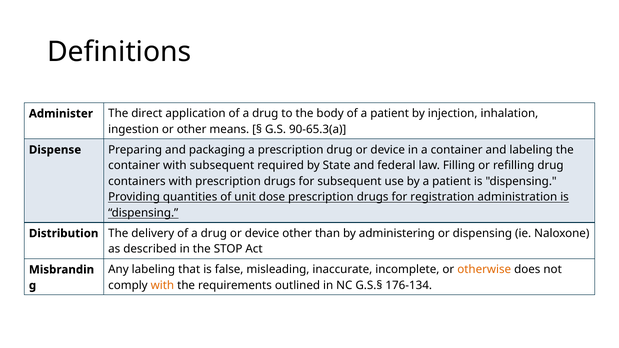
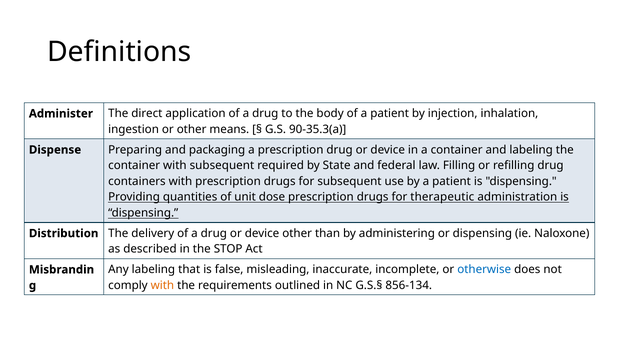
90-65.3(a: 90-65.3(a -> 90-35.3(a (318, 129)
registration: registration -> therapeutic (442, 197)
otherwise colour: orange -> blue (484, 270)
176-134: 176-134 -> 856-134 (409, 286)
